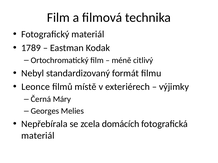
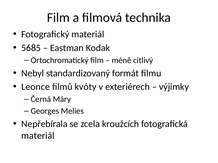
1789: 1789 -> 5685 (31, 48)
místě: místě -> kvóty (86, 87)
domácích: domácích -> kroužcích (121, 124)
